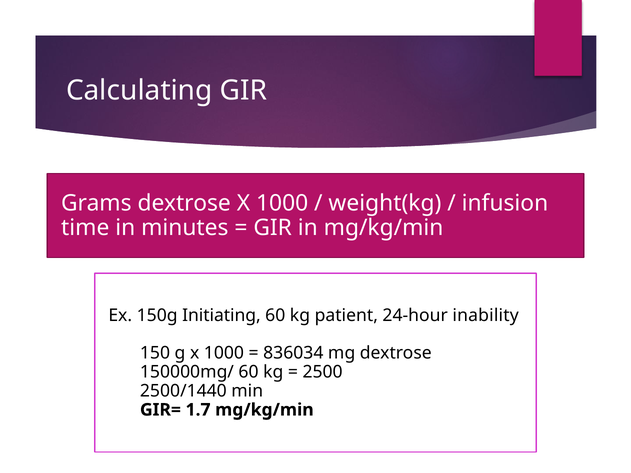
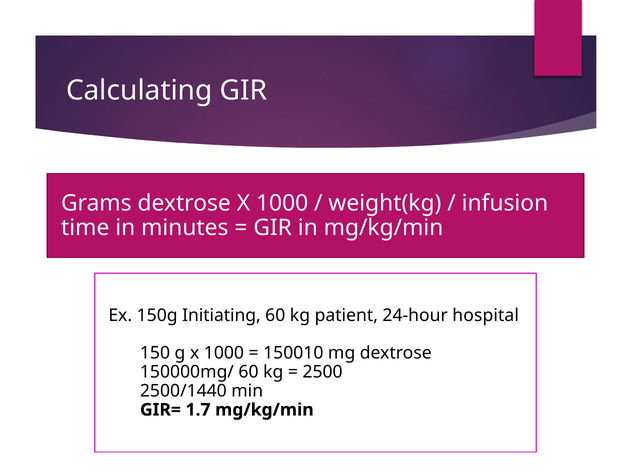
inability: inability -> hospital (486, 315)
836034: 836034 -> 150010 (293, 353)
